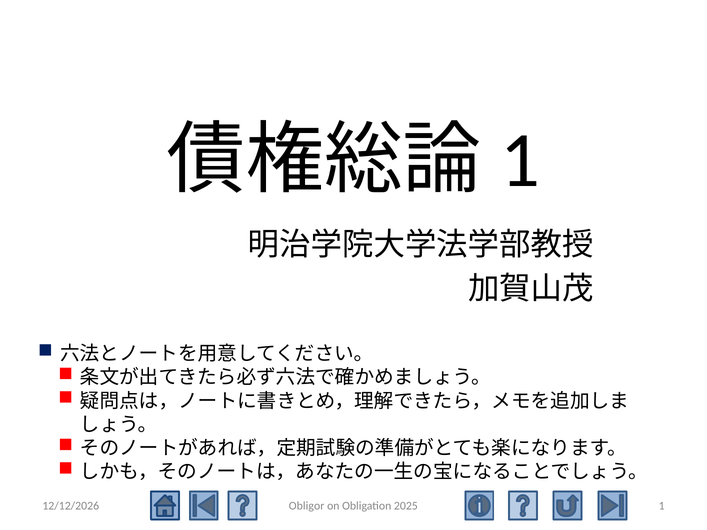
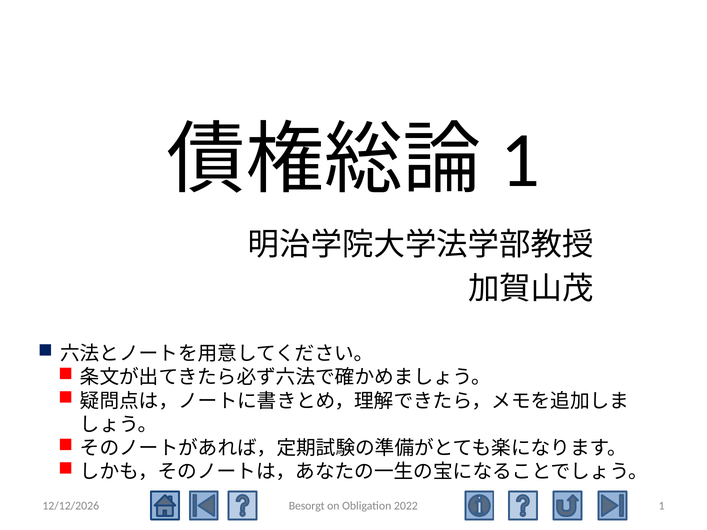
Obligor: Obligor -> Besorgt (307, 506)
2025: 2025 -> 2022 (406, 506)
